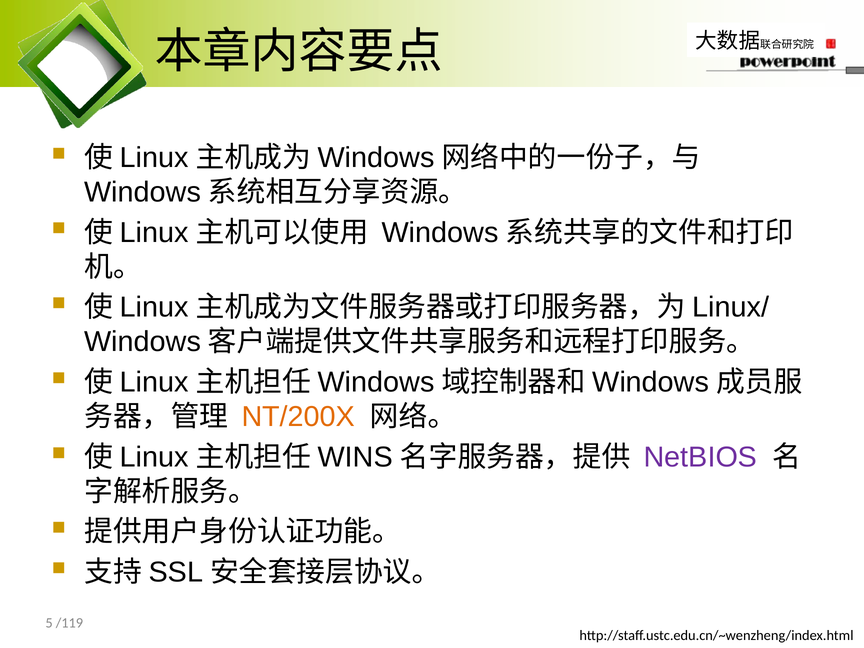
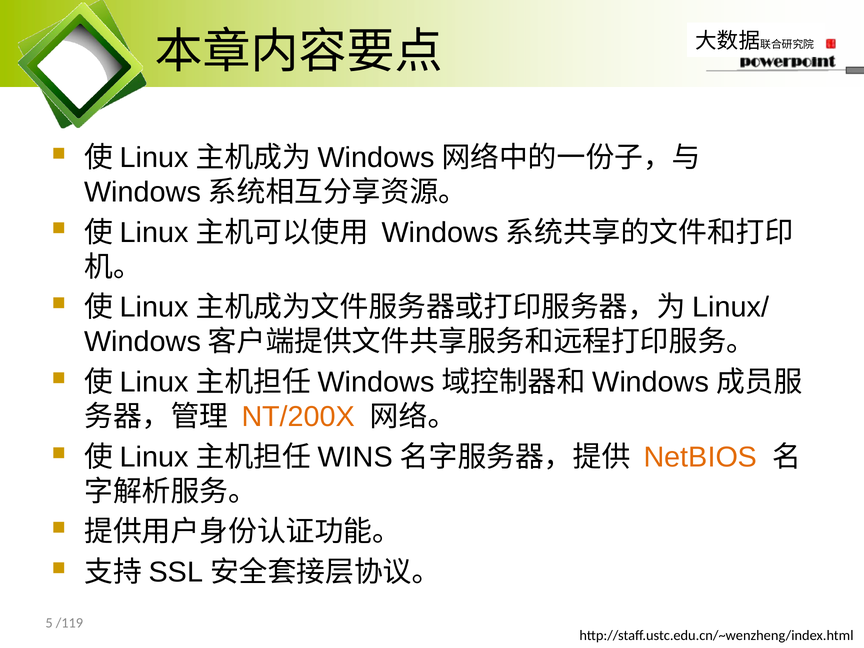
NetBIOS colour: purple -> orange (700, 457)
